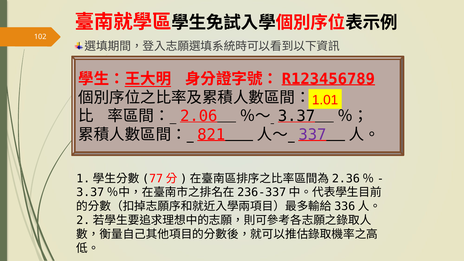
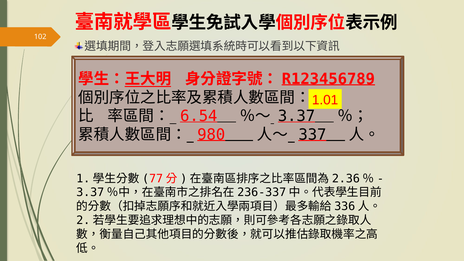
2.06: 2.06 -> 6.54 (199, 116)
821: 821 -> 980 (211, 135)
337 colour: purple -> black (312, 135)
